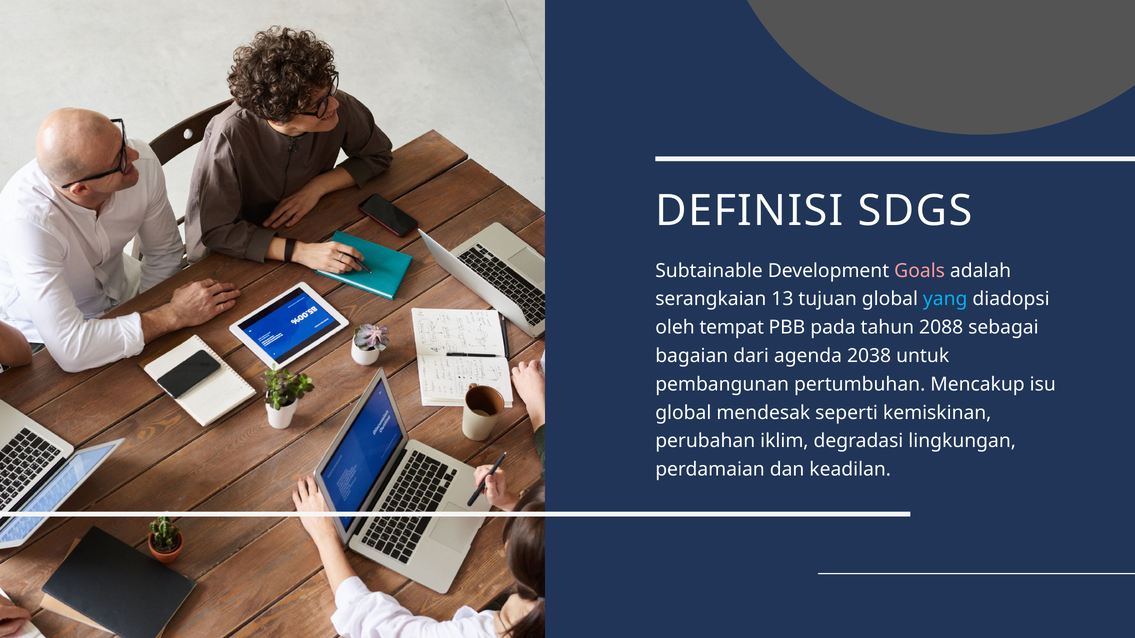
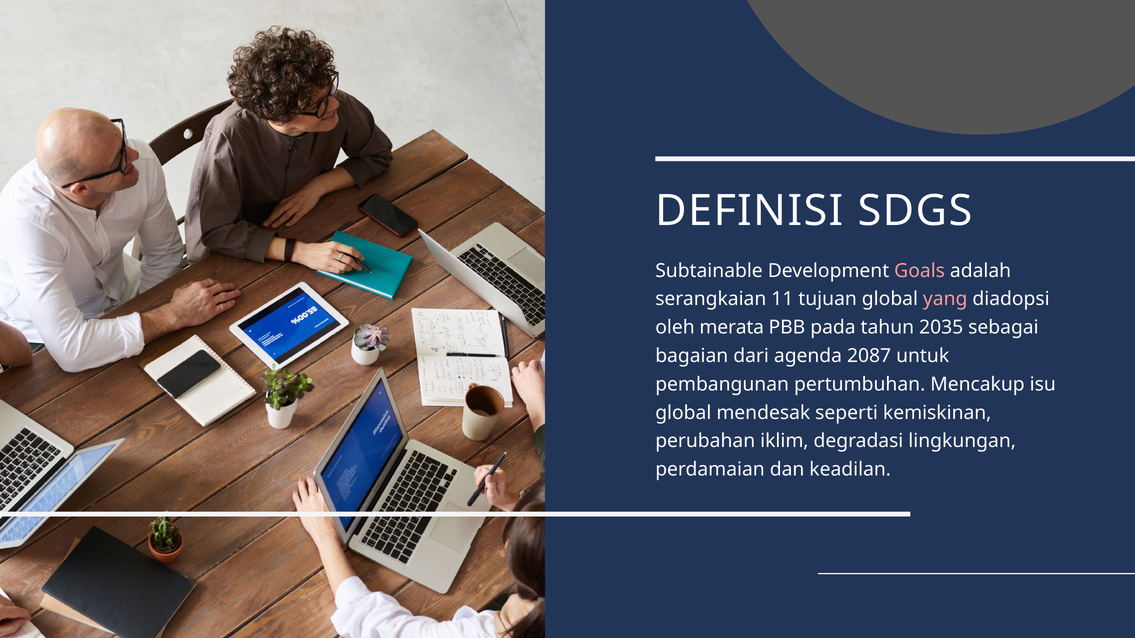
13: 13 -> 11 (782, 299)
yang colour: light blue -> pink (945, 299)
tempat: tempat -> merata (732, 328)
2088: 2088 -> 2035 (941, 328)
2038: 2038 -> 2087 (869, 356)
